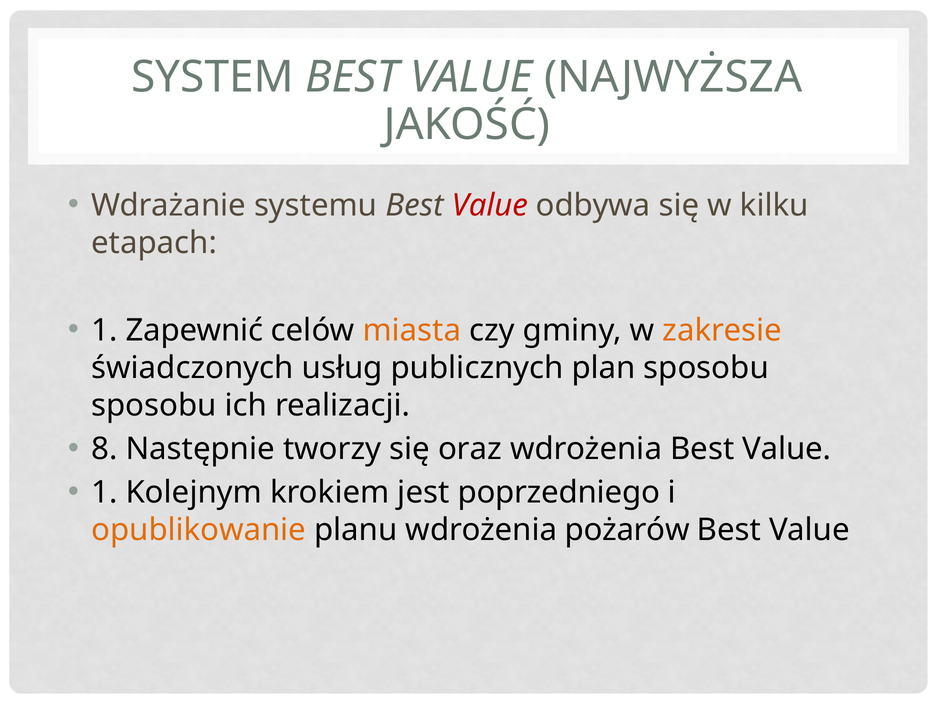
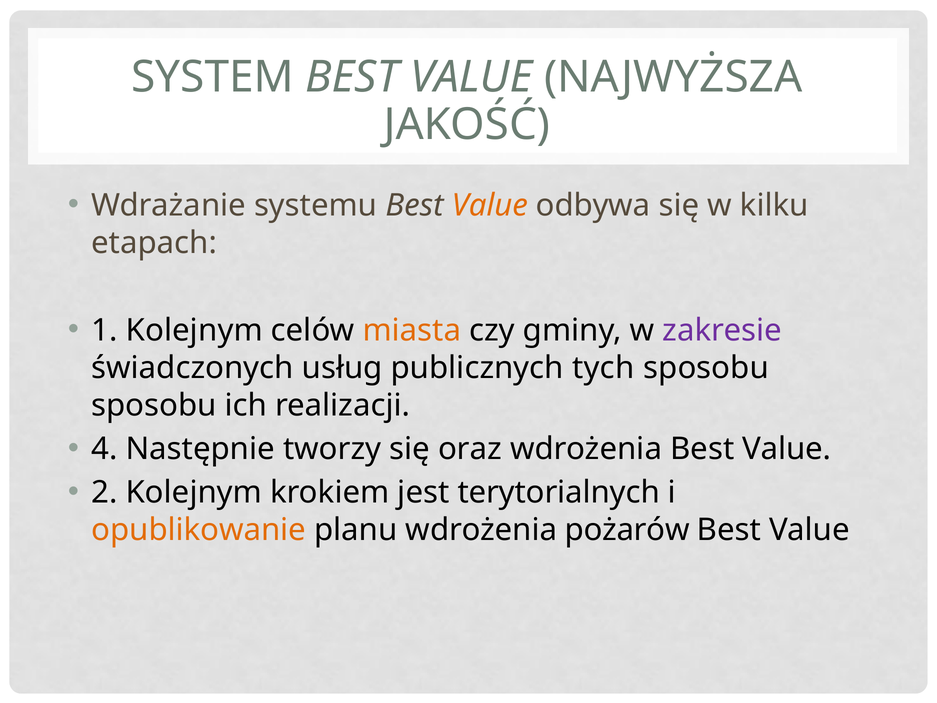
Value colour: red -> orange (490, 205)
1 Zapewnić: Zapewnić -> Kolejnym (194, 330)
zakresie colour: orange -> purple (722, 330)
plan: plan -> tych (603, 368)
8: 8 -> 4 (104, 449)
1: 1 -> 2 (104, 492)
poprzedniego: poprzedniego -> terytorialnych (559, 492)
